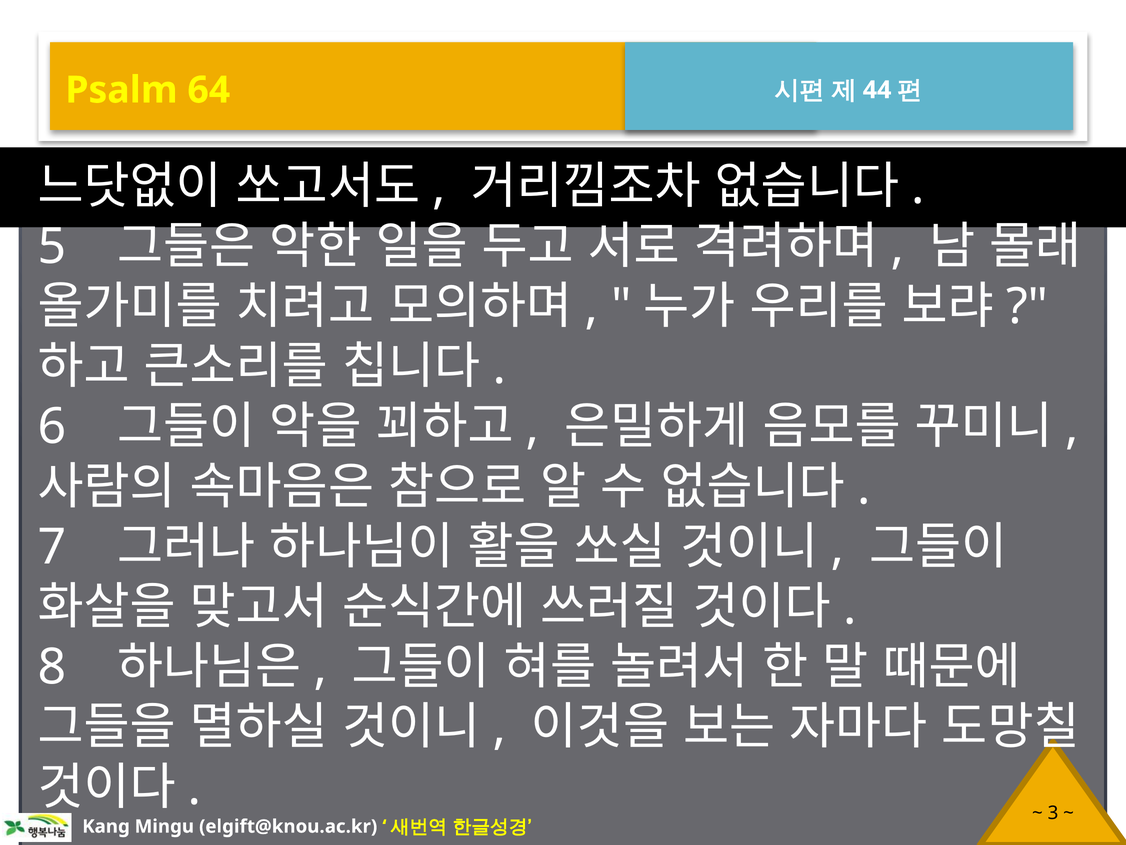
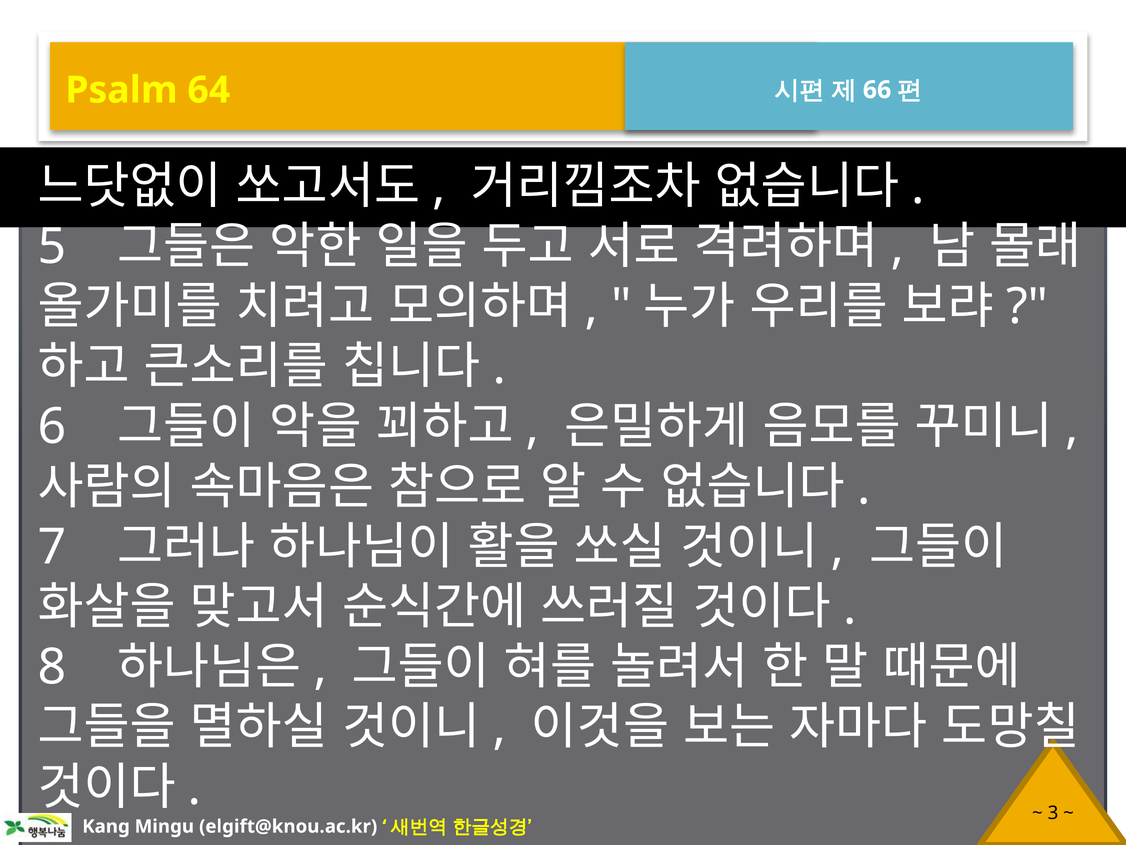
44: 44 -> 66 (877, 90)
